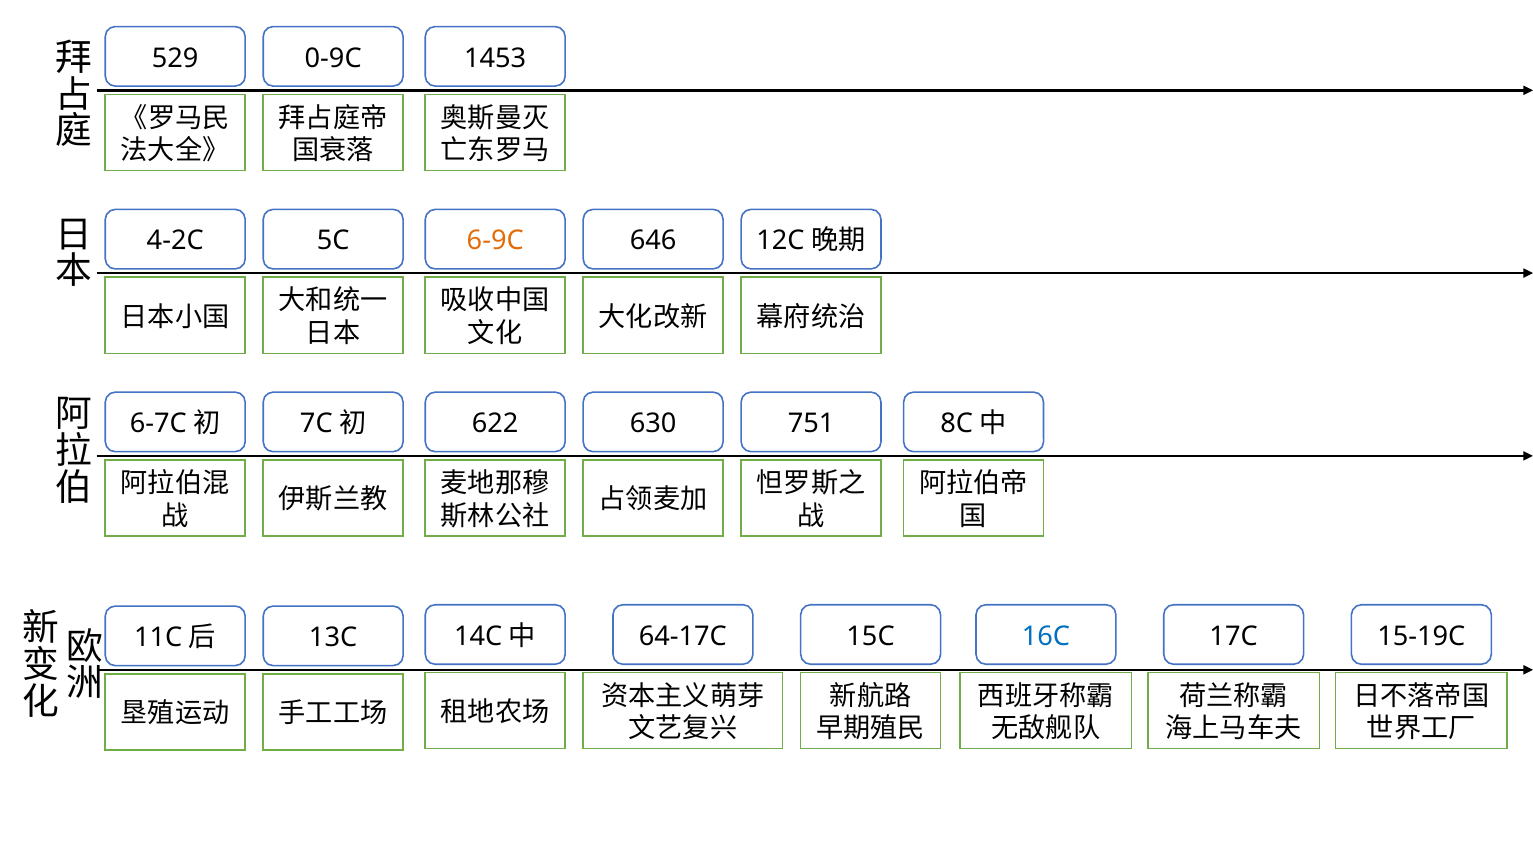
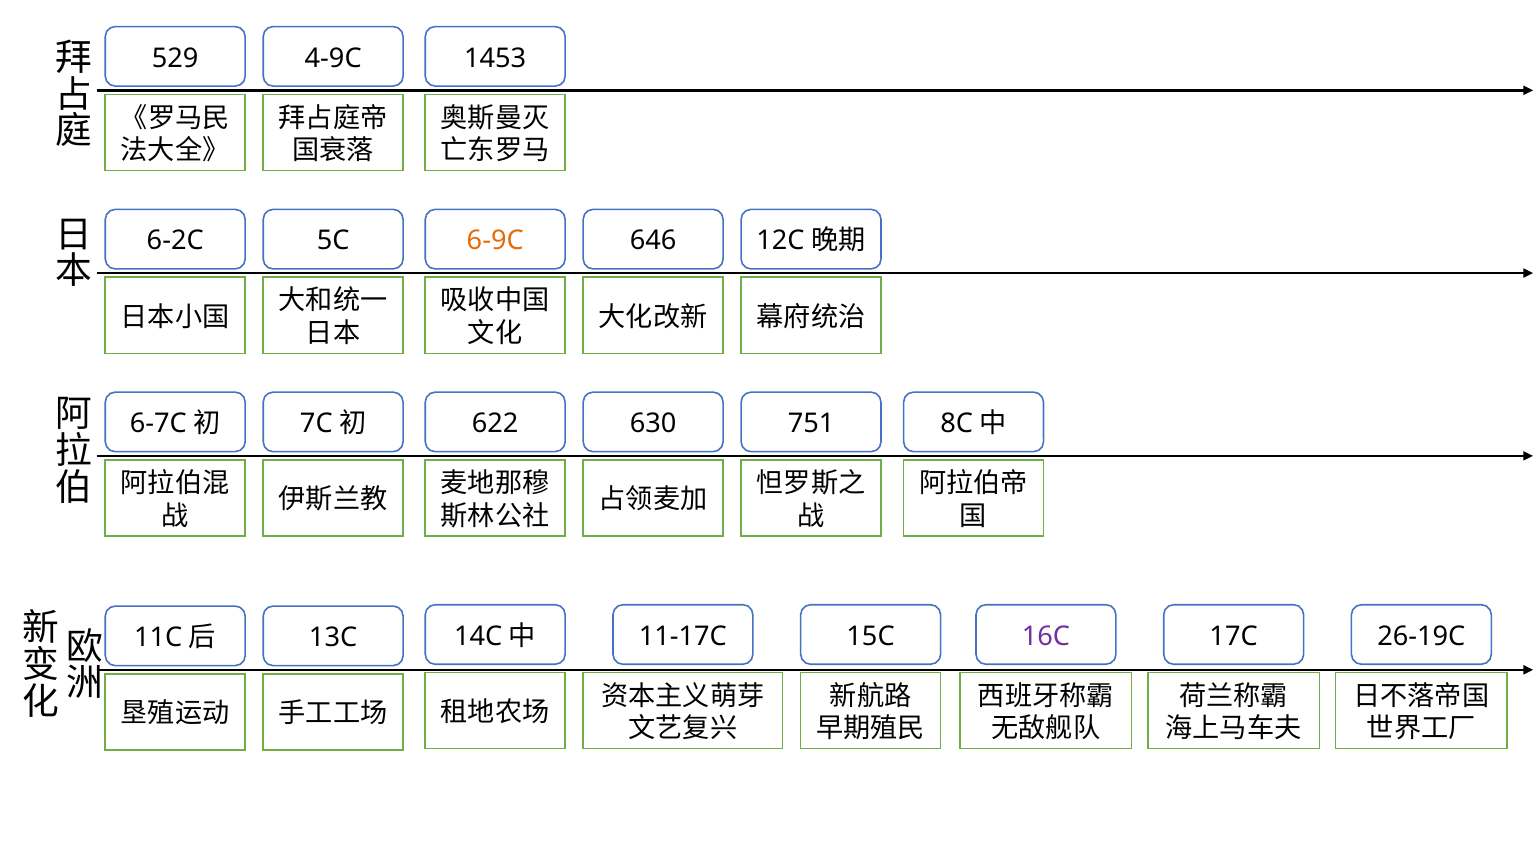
0-9C: 0-9C -> 4-9C (333, 58)
4-2C: 4-2C -> 6-2C (175, 241)
64-17C: 64-17C -> 11-17C (683, 637)
16C colour: blue -> purple (1046, 637)
15-19C: 15-19C -> 26-19C (1421, 637)
